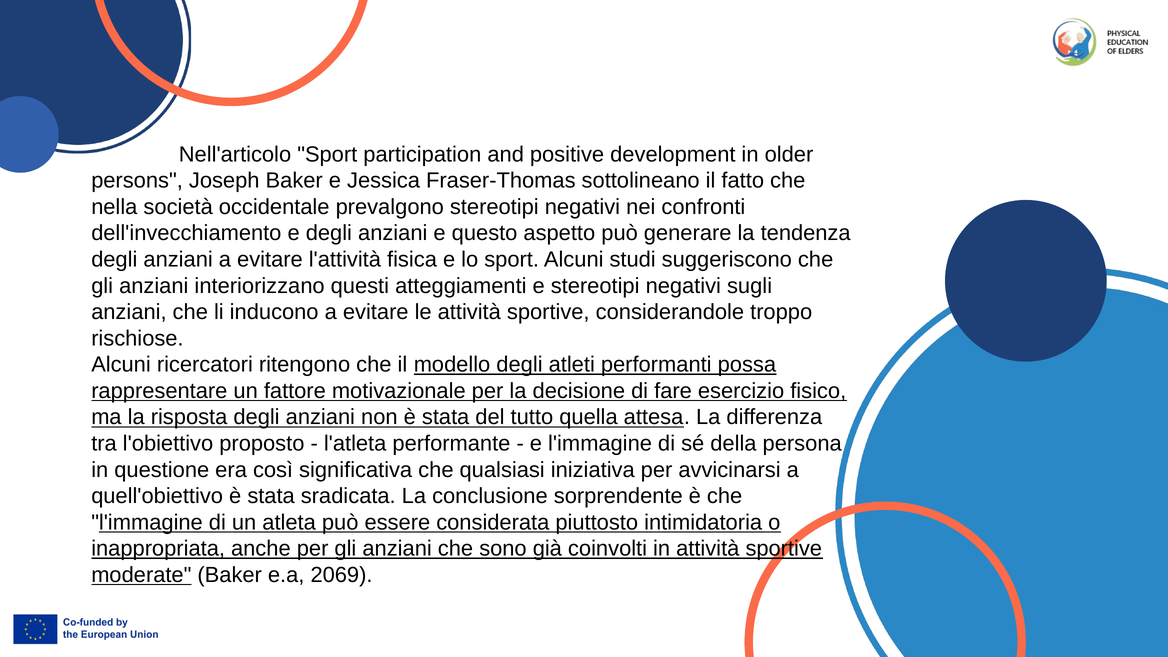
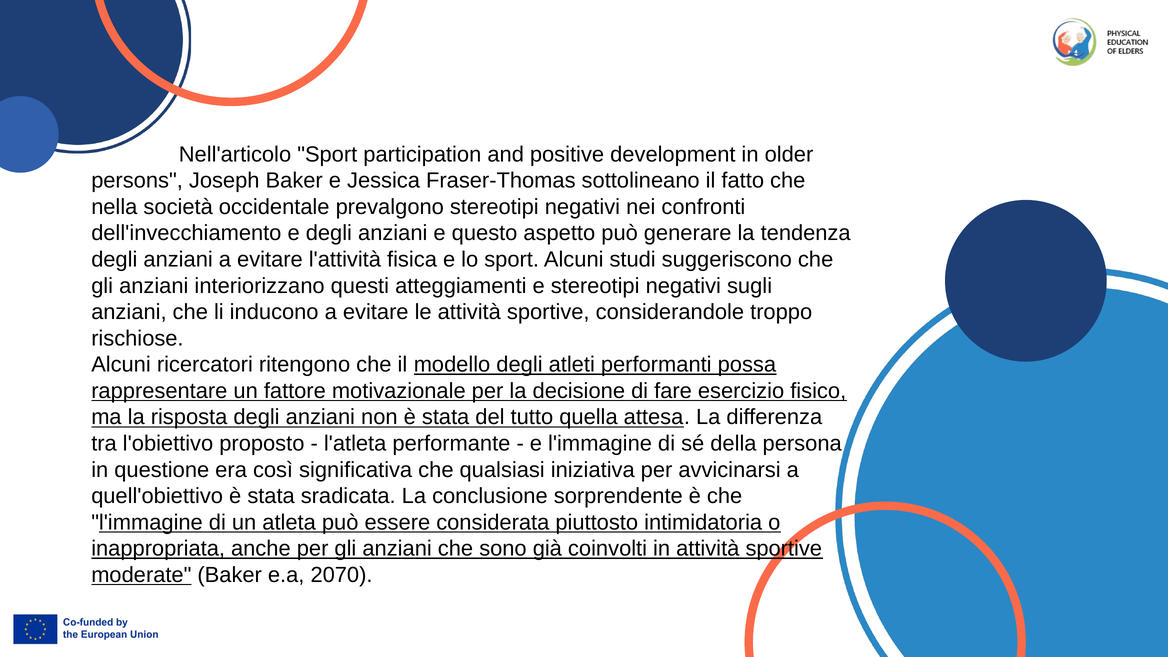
2069: 2069 -> 2070 (342, 575)
